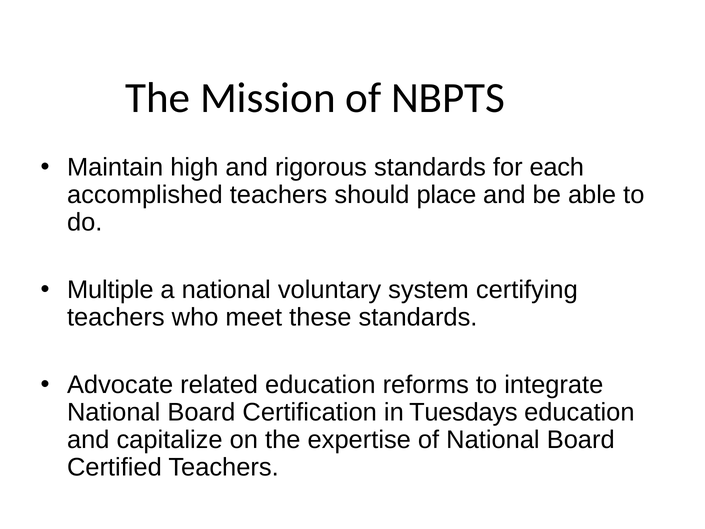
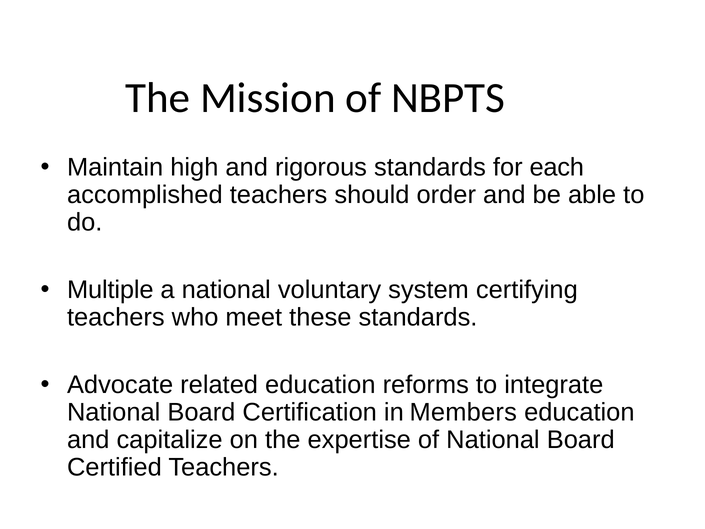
place: place -> order (446, 195)
Tuesdays: Tuesdays -> Members (463, 412)
